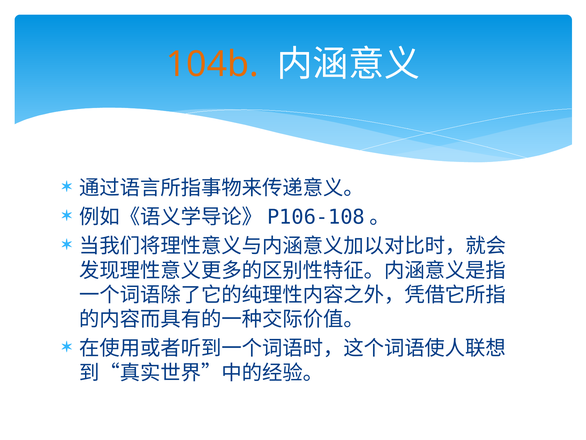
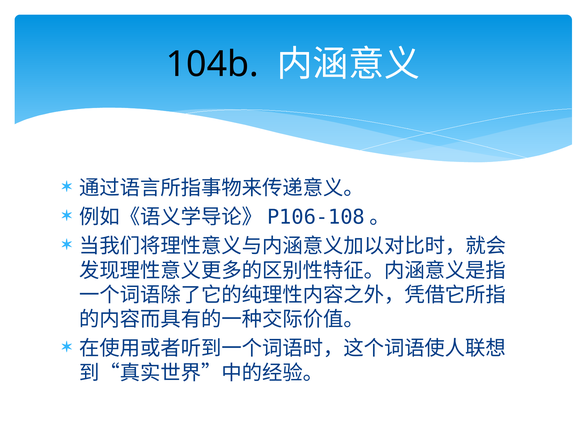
104b colour: orange -> black (212, 64)
